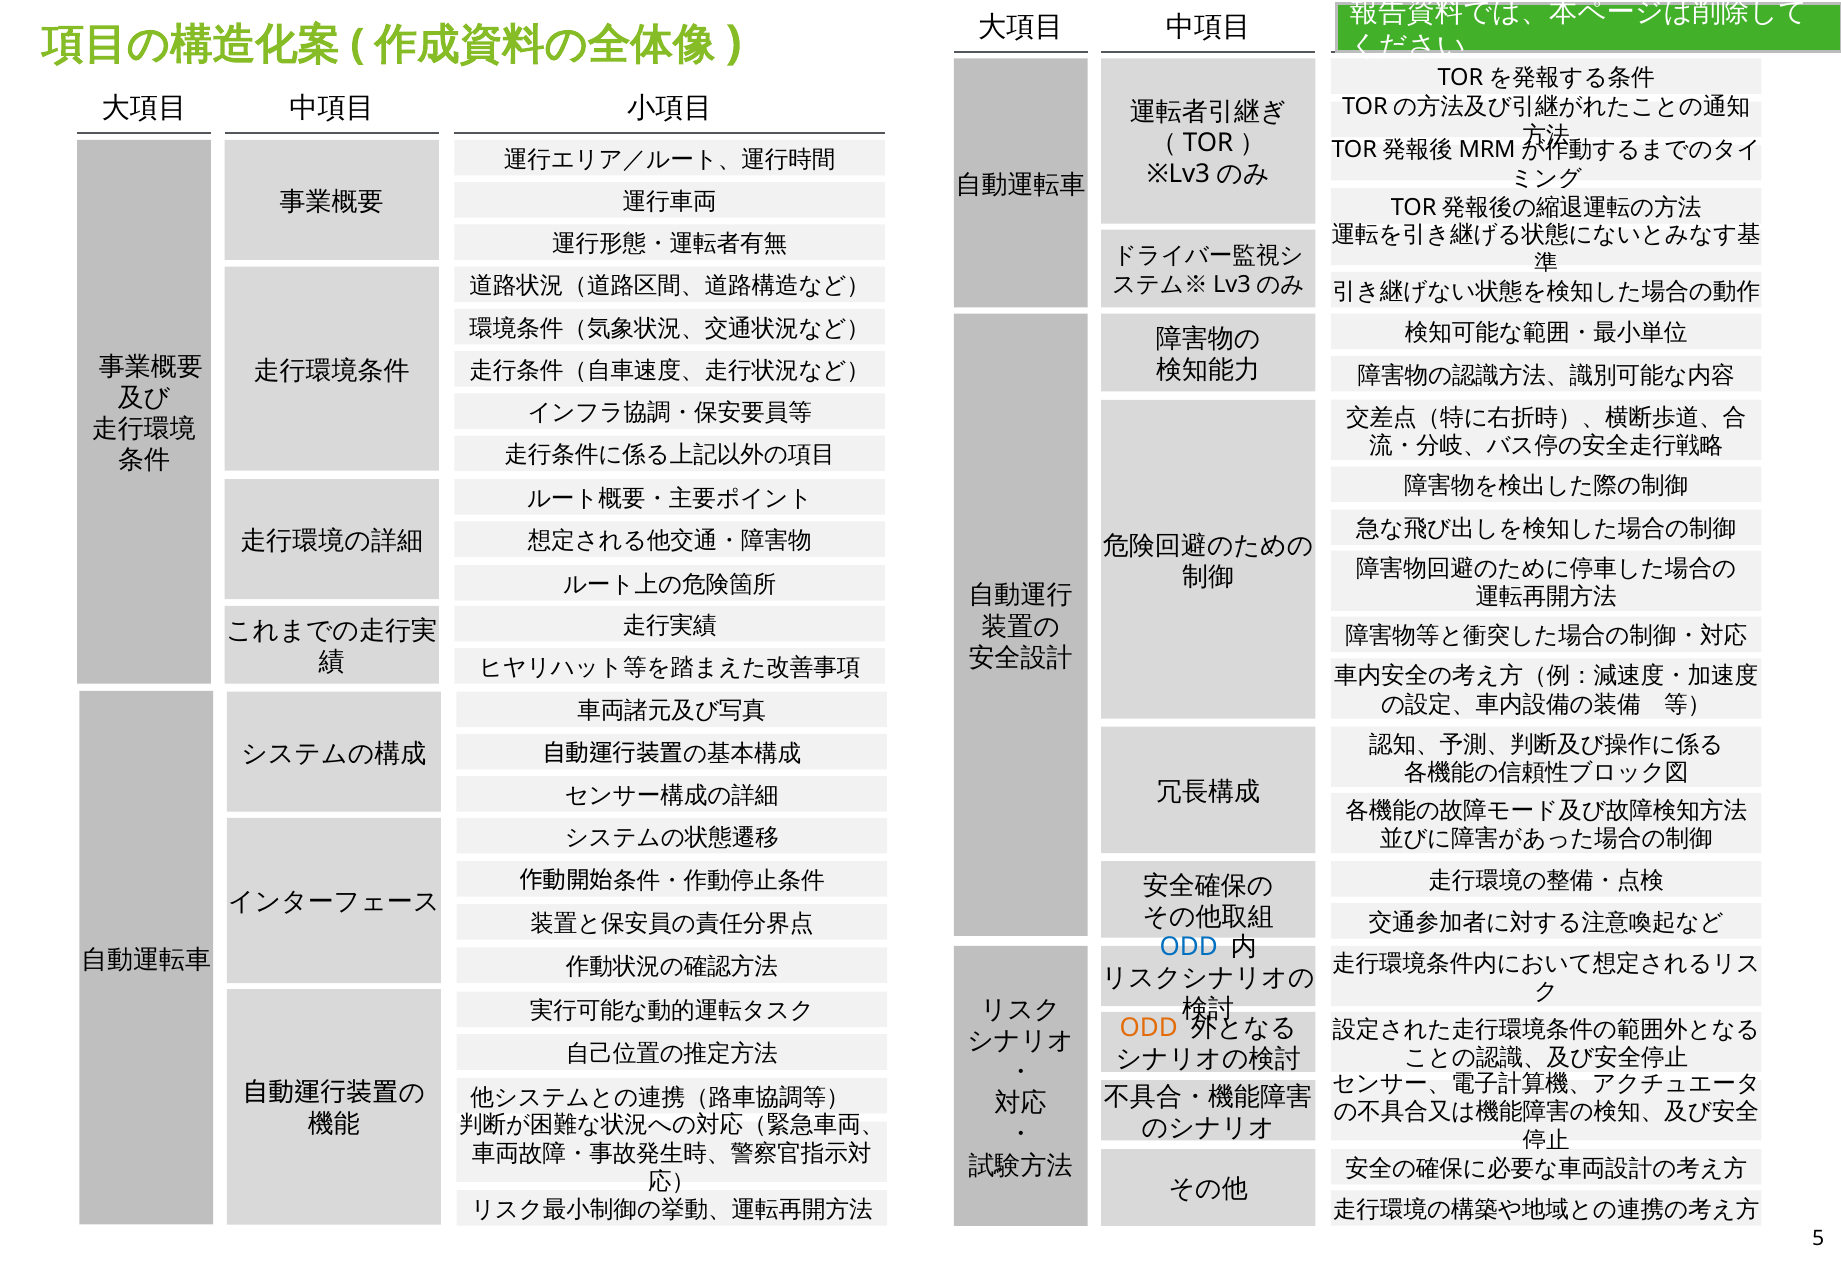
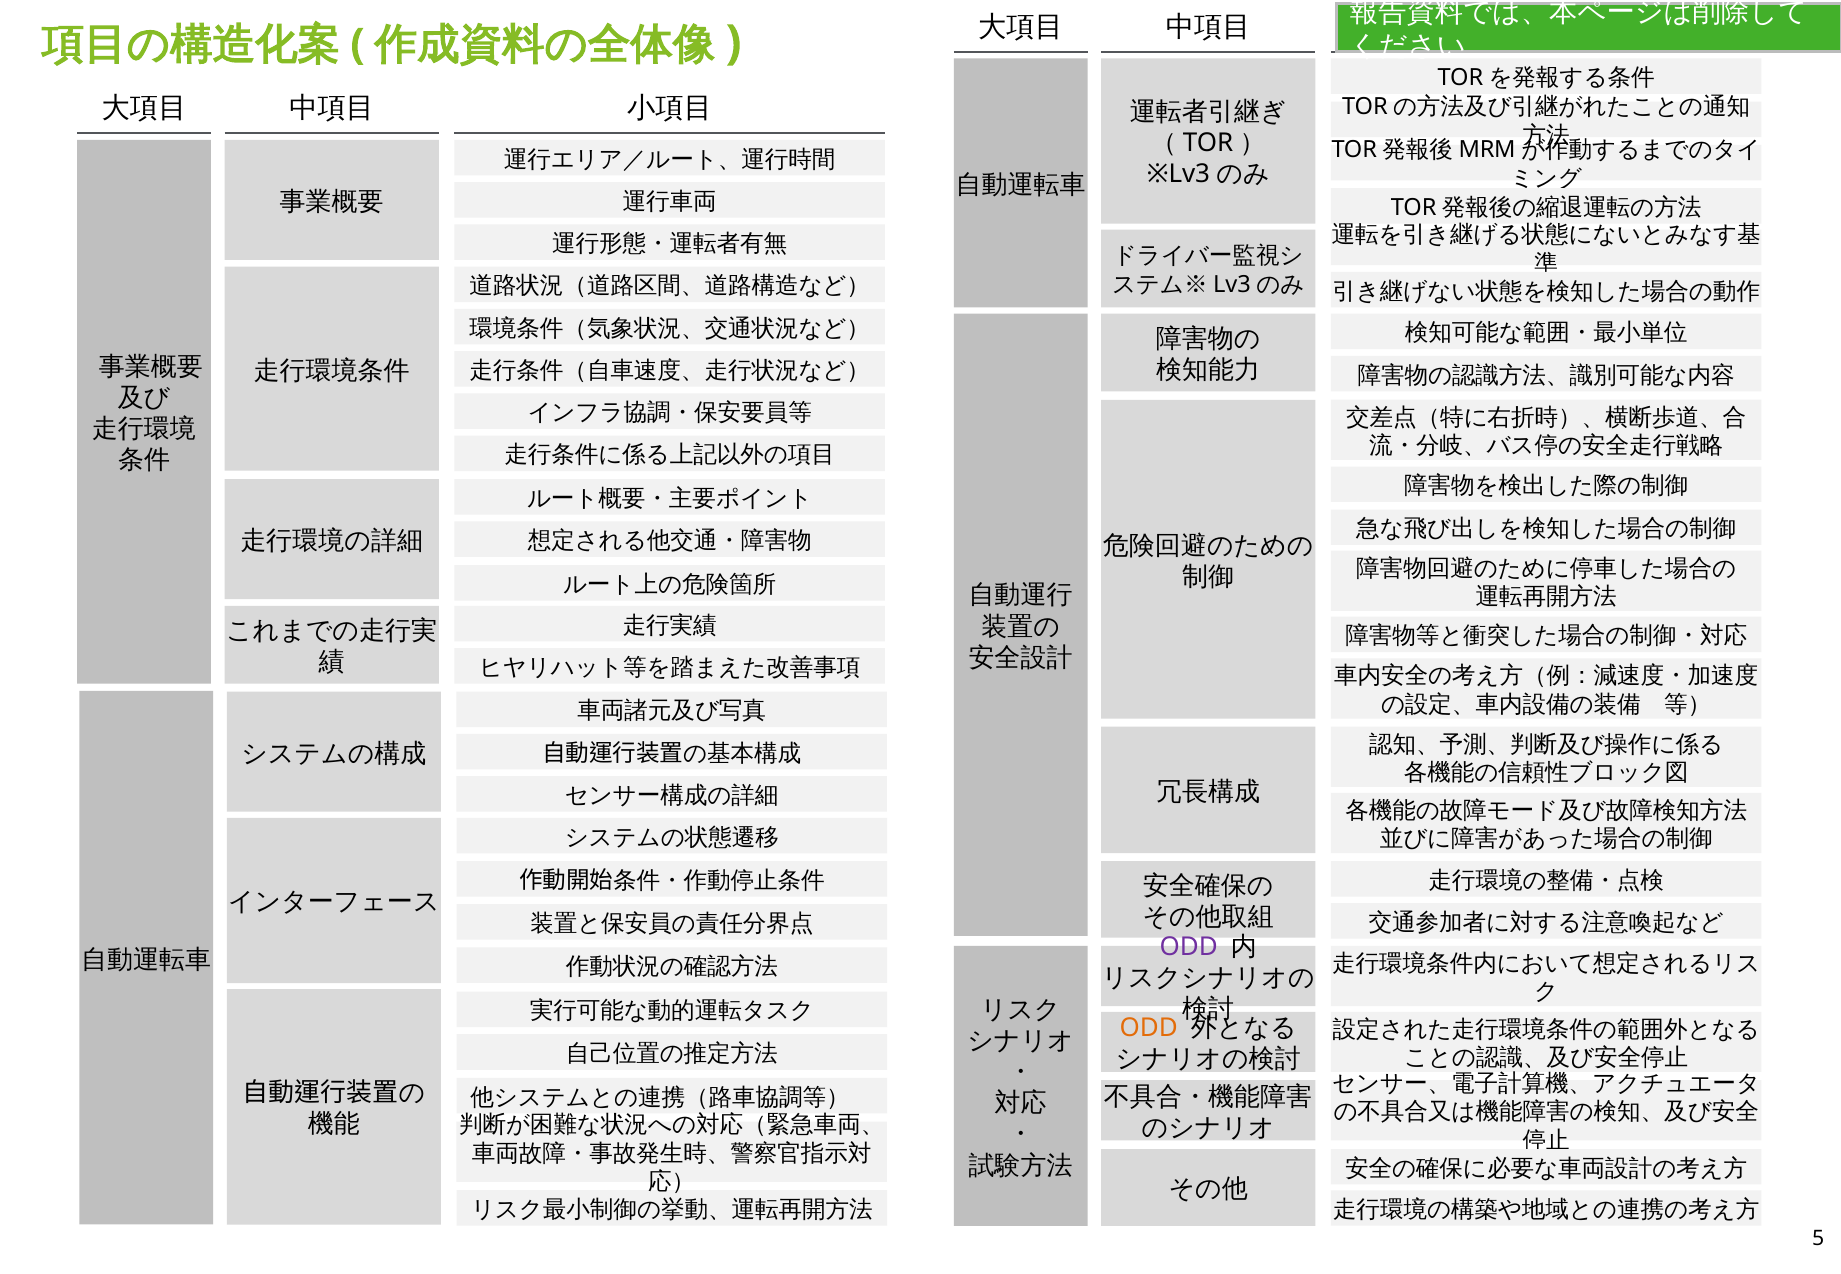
ODD colour: blue -> purple (1189, 947)
